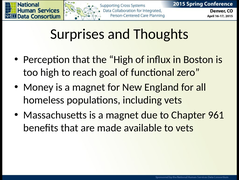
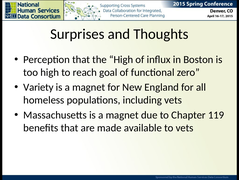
Money: Money -> Variety (38, 87)
961: 961 -> 119 (216, 115)
